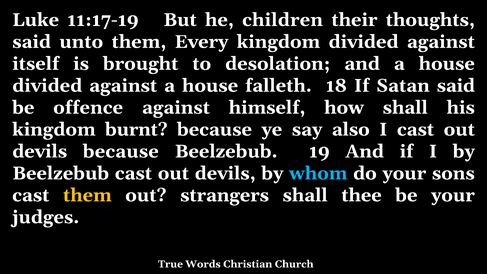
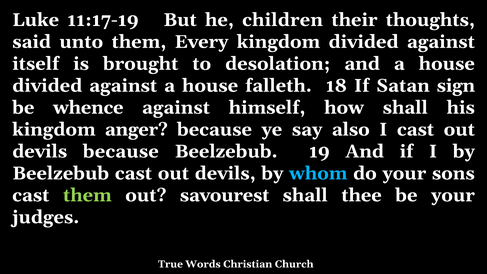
Satan said: said -> sign (456, 86)
offence: offence -> whence (88, 108)
burnt: burnt -> anger (136, 129)
them colour: yellow -> light green (87, 195)
strangers: strangers -> savourest (225, 195)
